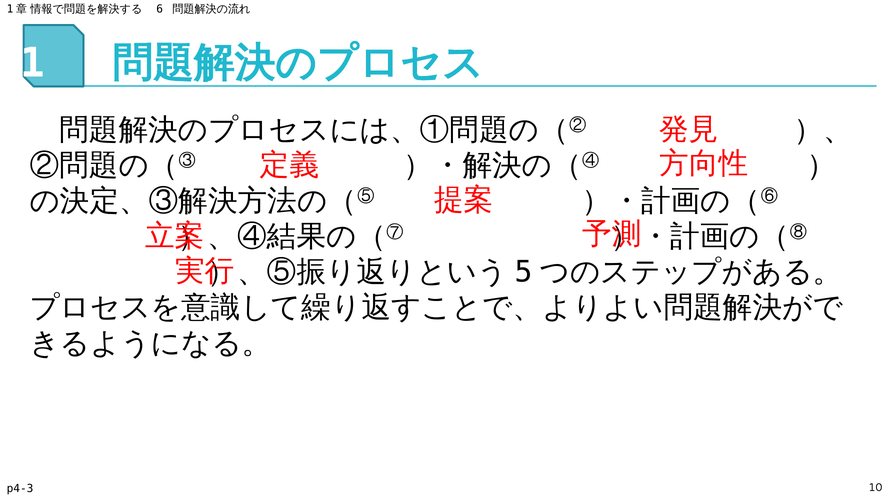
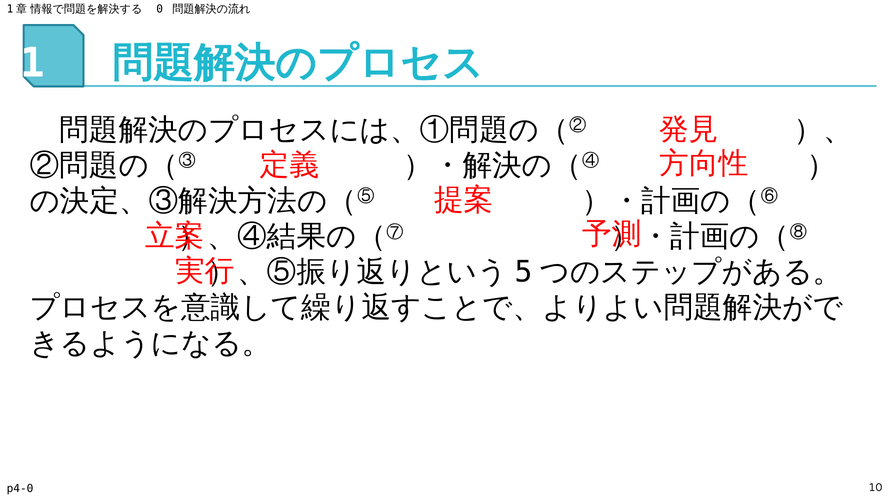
6: 6 -> 0 (160, 9)
p4-3: p4-3 -> p4-0 (20, 489)
